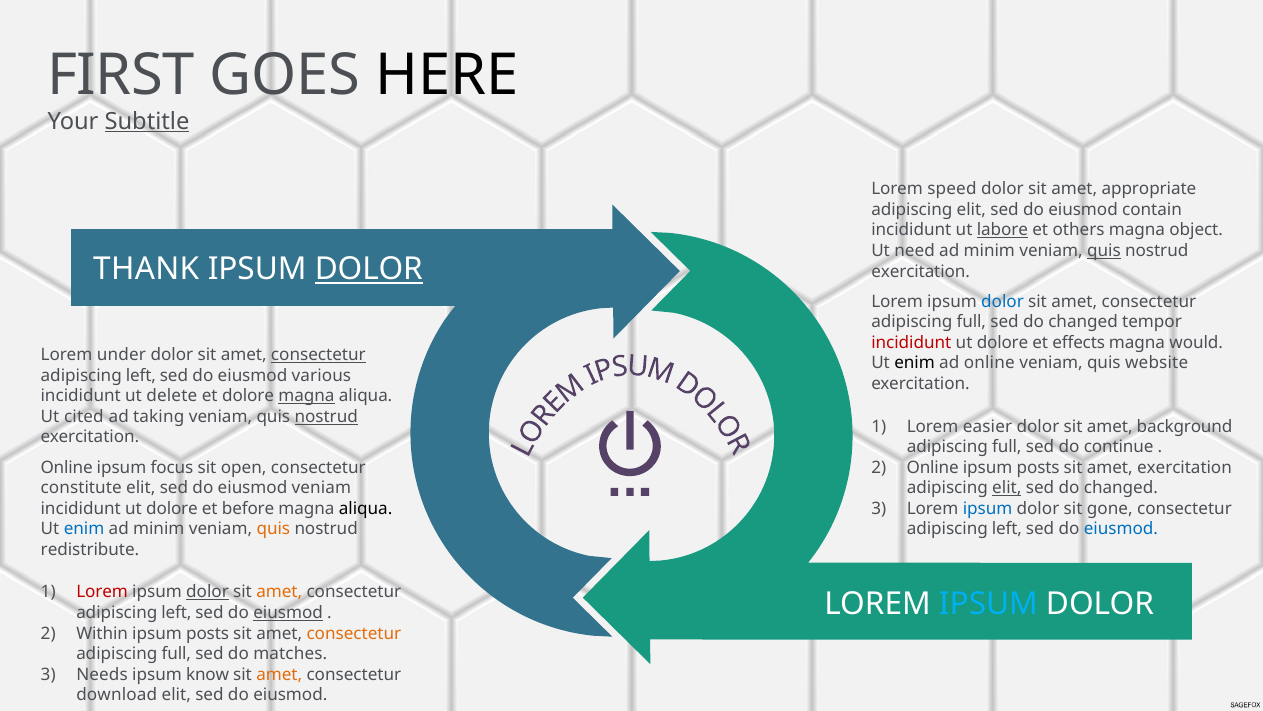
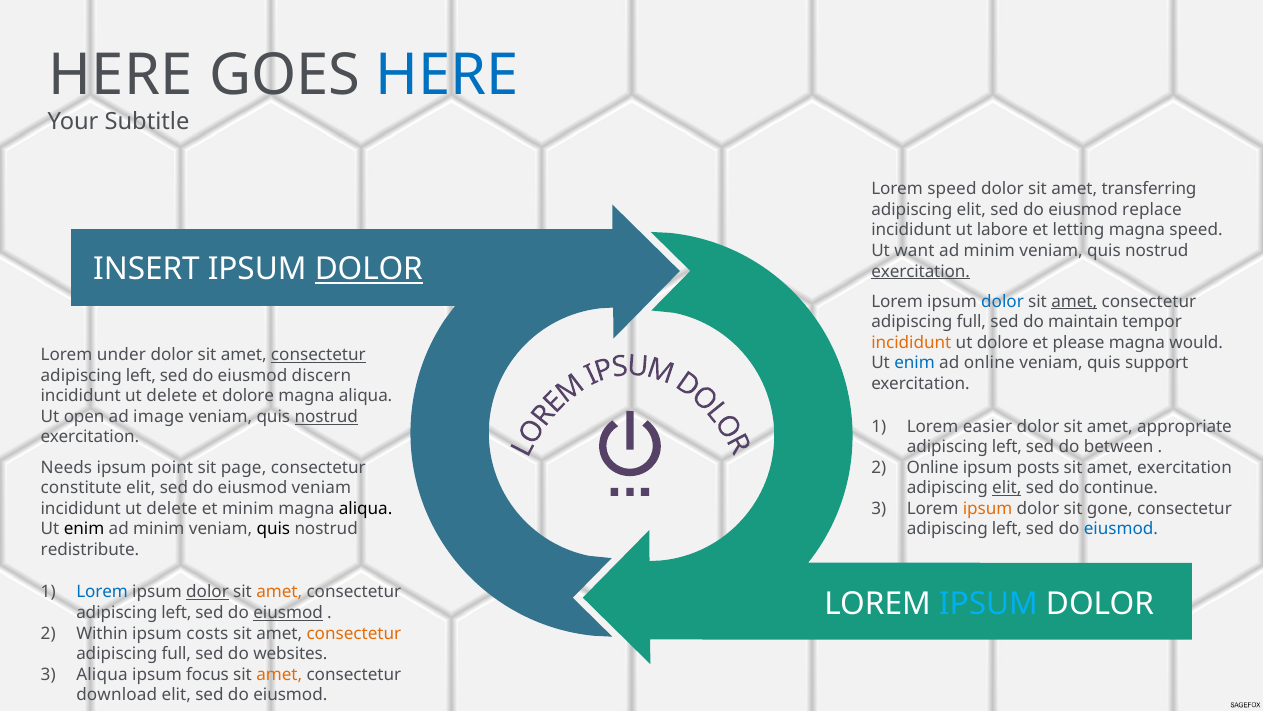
FIRST: FIRST -> HERE (121, 75)
HERE colour: black -> blue (447, 75)
Subtitle underline: present -> none (147, 121)
appropriate: appropriate -> transferring (1149, 189)
contain: contain -> replace (1152, 210)
labore underline: present -> none (1002, 230)
others: others -> letting (1079, 230)
magna object: object -> speed (1196, 230)
need: need -> want (914, 251)
quis underline: present -> none (1104, 251)
THANK: THANK -> INSERT (146, 269)
exercitation underline: none -> present (921, 271)
amet underline: none -> present (1074, 301)
changed: changed -> maintain (1083, 322)
incididunt colour: red -> orange (911, 342)
effects: effects -> please (1079, 342)
enim colour: black -> blue (915, 363)
website: website -> support (1157, 363)
various: various -> discern (321, 375)
magna underline: present -> none (306, 396)
cited: cited -> open (84, 416)
taking: taking -> image (159, 416)
background: background -> appropriate (1184, 426)
full: full -> left (1007, 447)
continue: continue -> between (1119, 447)
Online: Online -> Needs (66, 467)
focus: focus -> point (172, 467)
open: open -> page (244, 467)
changed: changed -> continue (1121, 488)
dolore: dolore -> delete (172, 508)
et before: before -> minim (248, 508)
ipsum colour: blue -> orange (988, 508)
enim colour: blue -> black (84, 529)
quis colour: orange -> black (273, 529)
Lorem colour: red -> blue (102, 592)
posts: posts -> costs (207, 633)
matches: matches -> websites (290, 654)
Needs: Needs -> Aliqua (102, 674)
know: know -> focus (208, 674)
